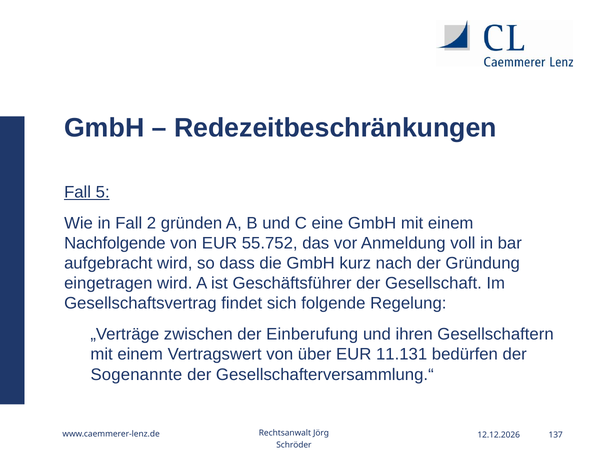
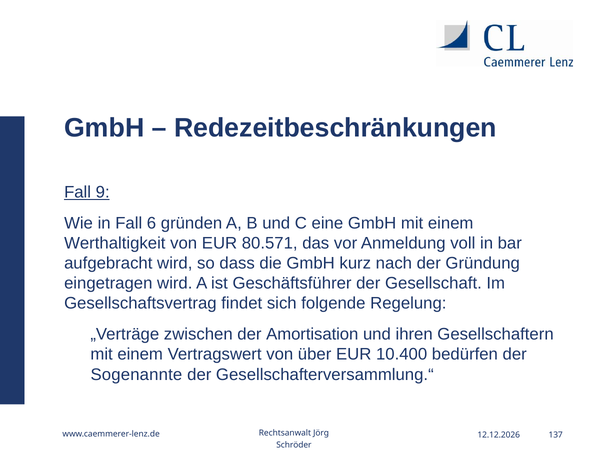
5: 5 -> 9 (103, 192)
2: 2 -> 6 (151, 223)
Nachfolgende: Nachfolgende -> Werthaltigkeit (115, 243)
55.752: 55.752 -> 80.571 (270, 243)
Einberufung: Einberufung -> Amortisation (312, 335)
11.131: 11.131 -> 10.400 (402, 355)
